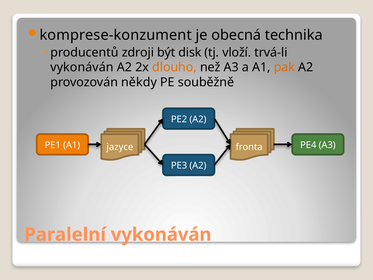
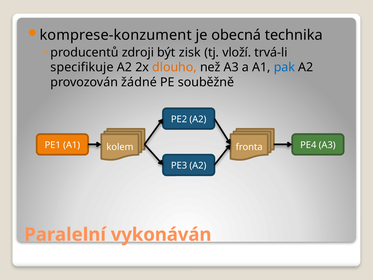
disk: disk -> zisk (190, 52)
vykonáván: vykonáván -> specifikuje (82, 67)
pak colour: orange -> blue (284, 67)
někdy: někdy -> žádné (139, 82)
jazyce: jazyce -> kolem (120, 147)
